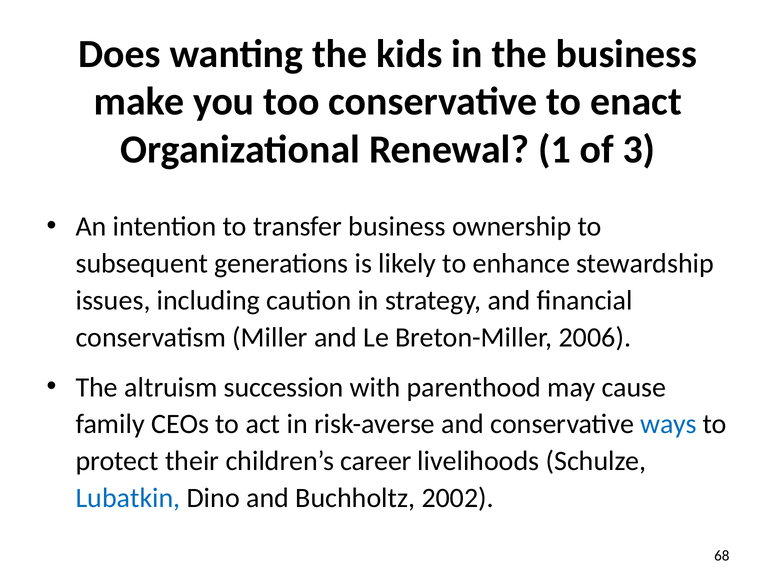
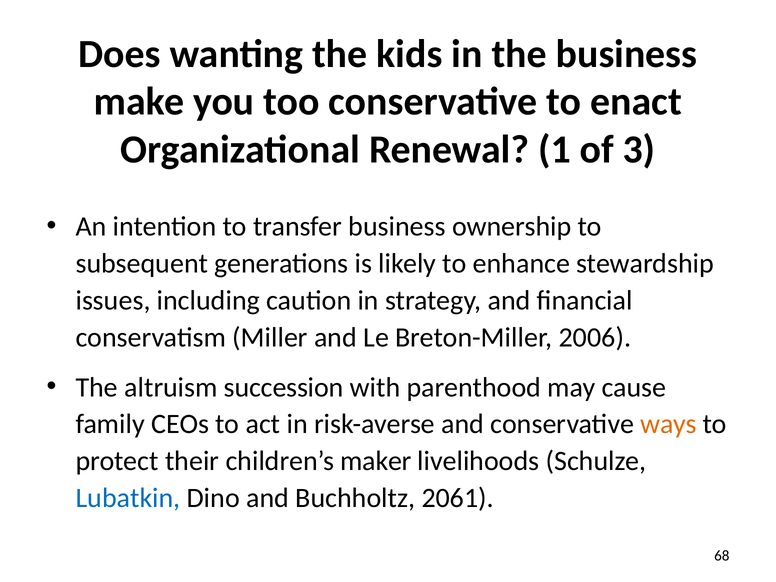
ways colour: blue -> orange (668, 424)
career: career -> maker (376, 461)
2002: 2002 -> 2061 (458, 498)
